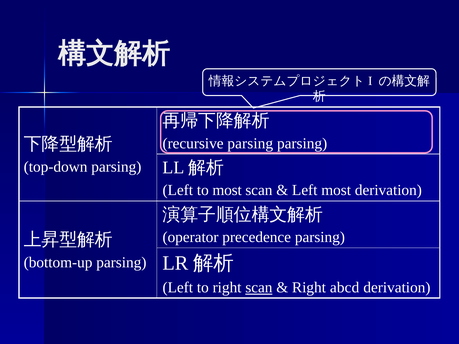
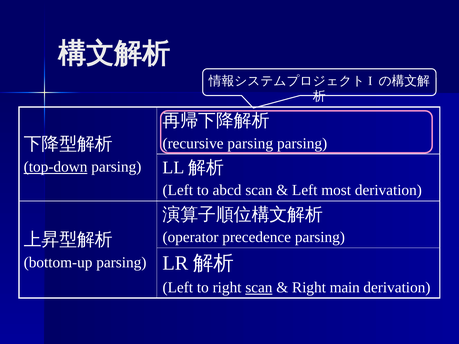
top-down underline: none -> present (56, 167)
to most: most -> abcd (227, 190)
abcd: abcd -> main (345, 288)
